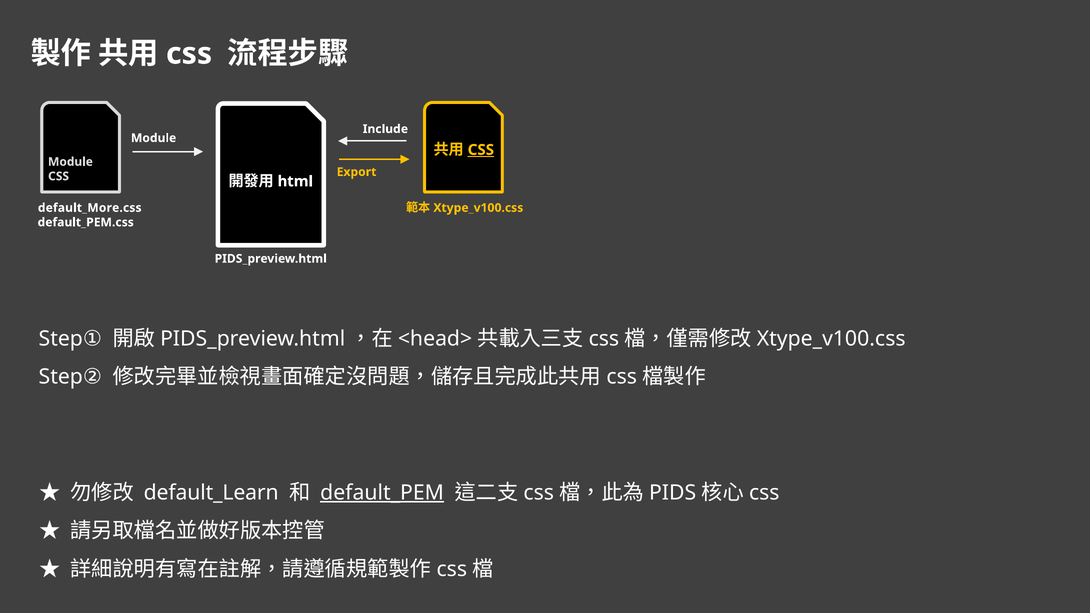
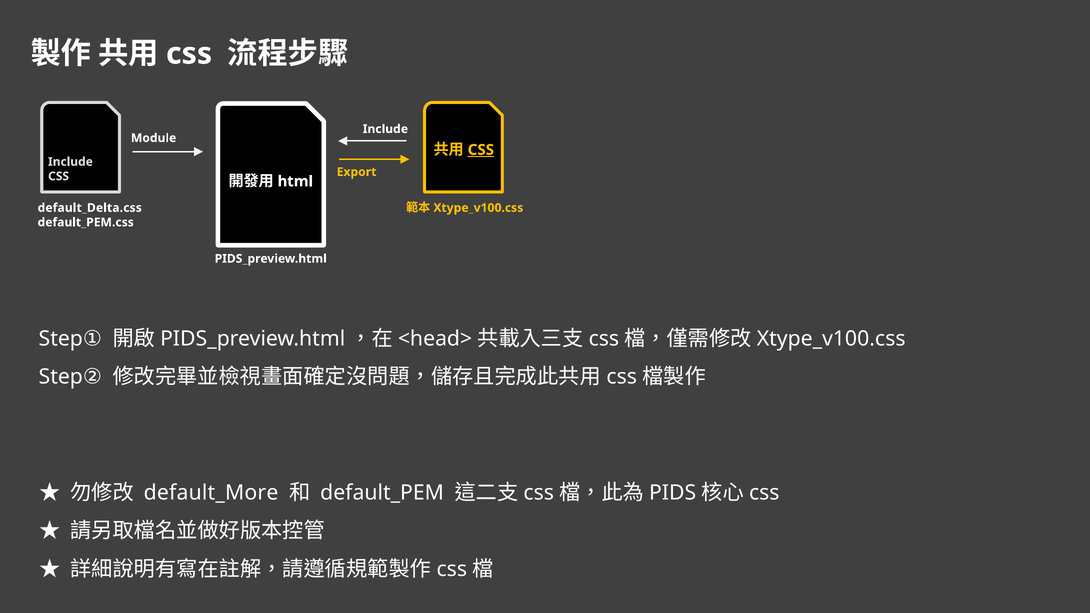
Module: Module -> Include (70, 162)
default_More.css: default_More.css -> default_Delta.css (90, 208)
default_Learn: default_Learn -> default_More (211, 493)
default_PEM underline: present -> none (382, 493)
